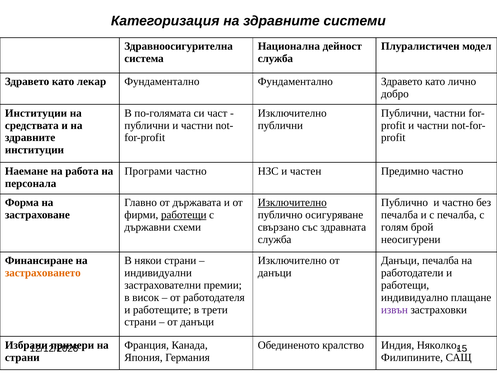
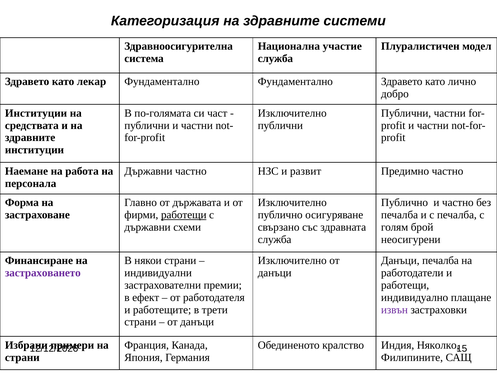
дейност: дейност -> участие (342, 46)
Програми: Програми -> Държавни (148, 171)
частен: частен -> развит (306, 171)
Изключително underline: present -> none (292, 202)
застраховането colour: orange -> purple (43, 273)
висок: висок -> ефект (146, 297)
